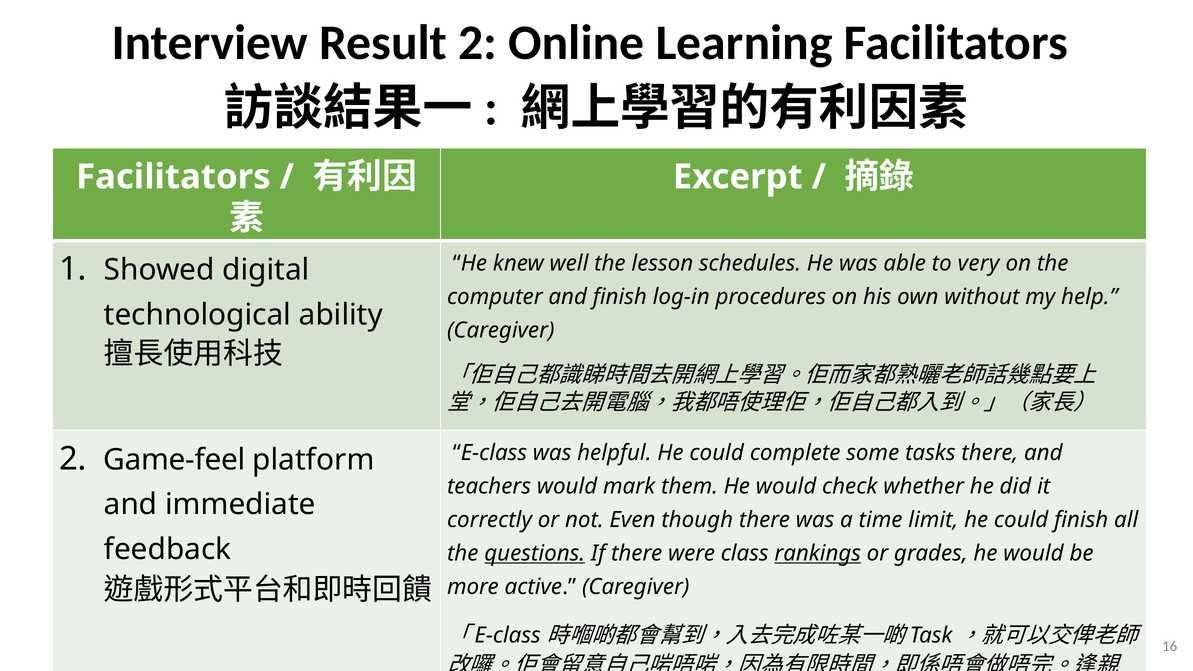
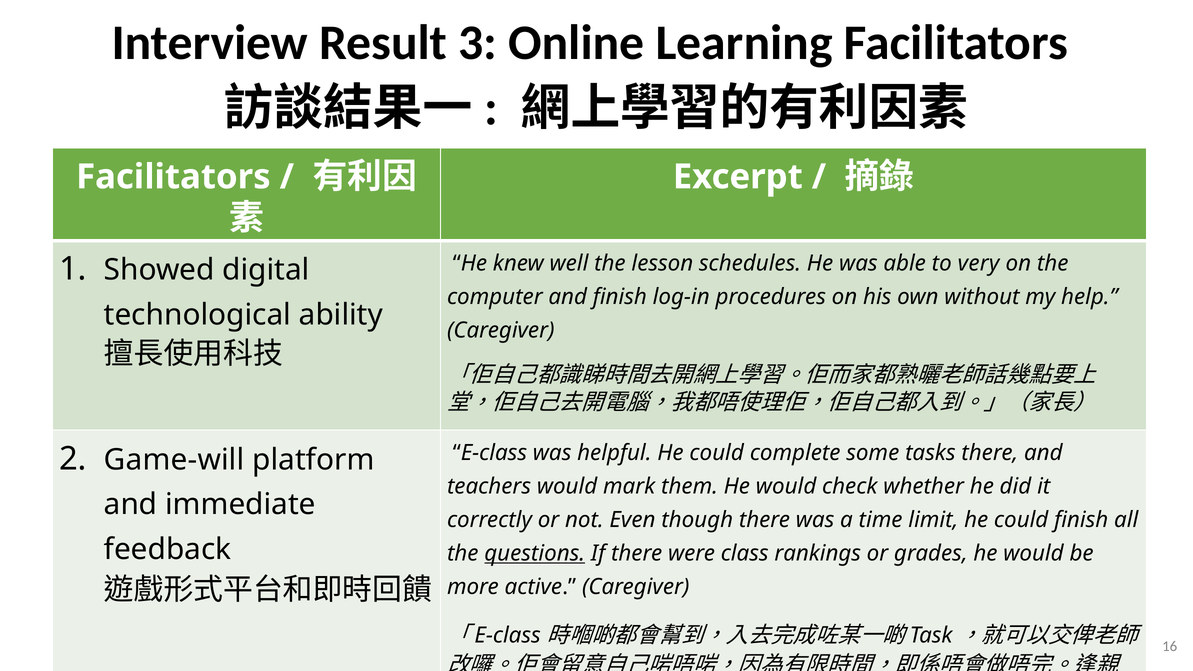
Result 2: 2 -> 3 (478, 43)
Game-feel: Game-feel -> Game-will (174, 460)
rankings underline: present -> none (818, 553)
